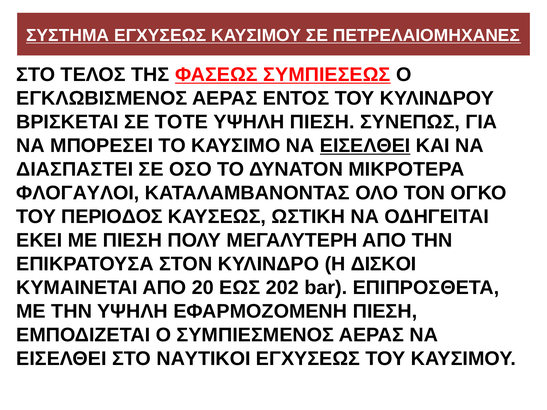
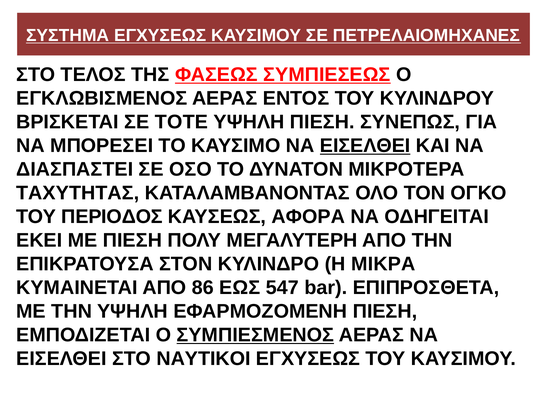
ΦΛΟΓΑΥΛΟΙ: ΦΛΟΓΑΥΛΟΙ -> ΤΑΧΥΤHΤΑΣ (78, 193)
ΩΣΤΙΚΗ: ΩΣΤΙΚΗ -> ΑΦΟΡΑ (308, 217)
ΔΙΣΚΟΙ: ΔΙΣΚΟΙ -> ΜΙΚΡΑ (383, 264)
20: 20 -> 86 (203, 288)
202: 202 -> 547 (282, 288)
ΣΥΜΠΙΕΣΜΕΝΟΣ underline: none -> present (255, 335)
